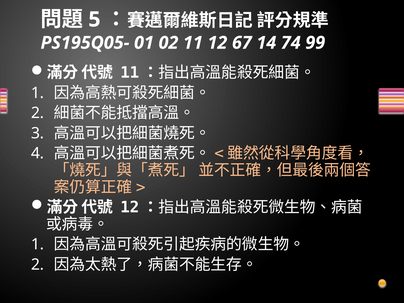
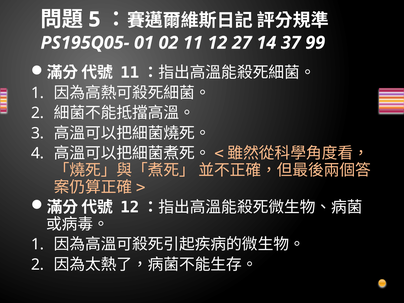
67: 67 -> 27 (242, 43)
74: 74 -> 37 (291, 43)
